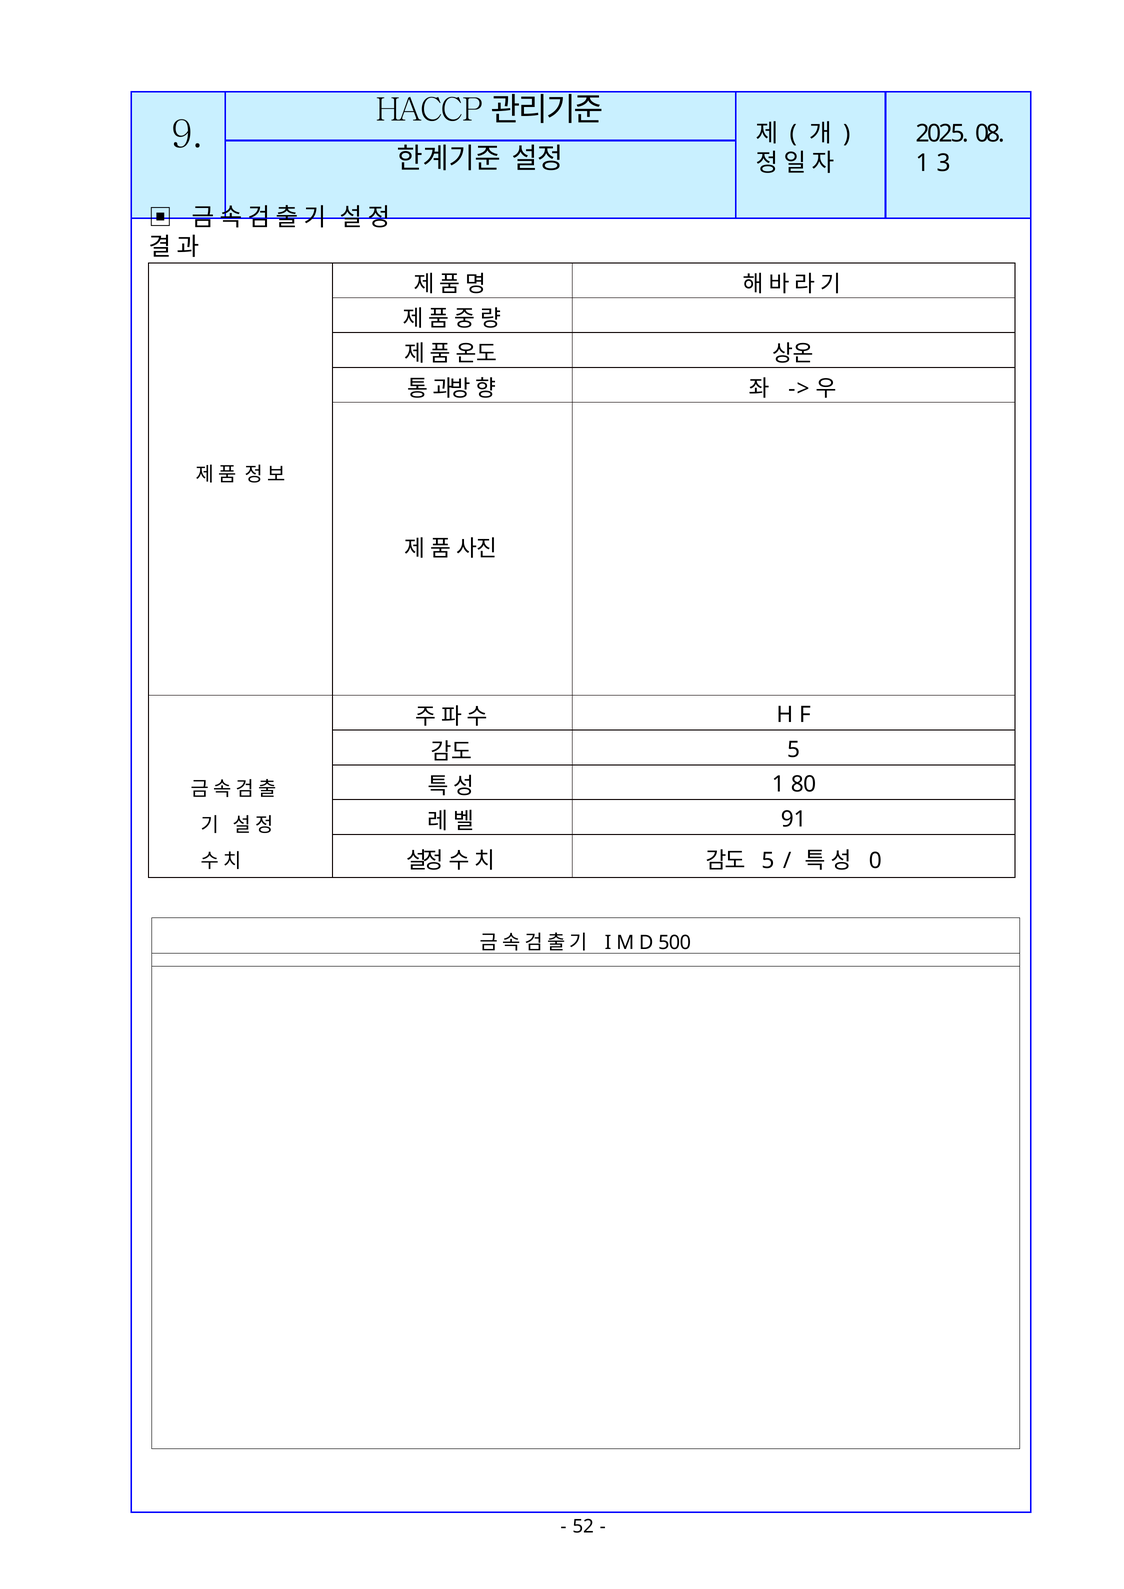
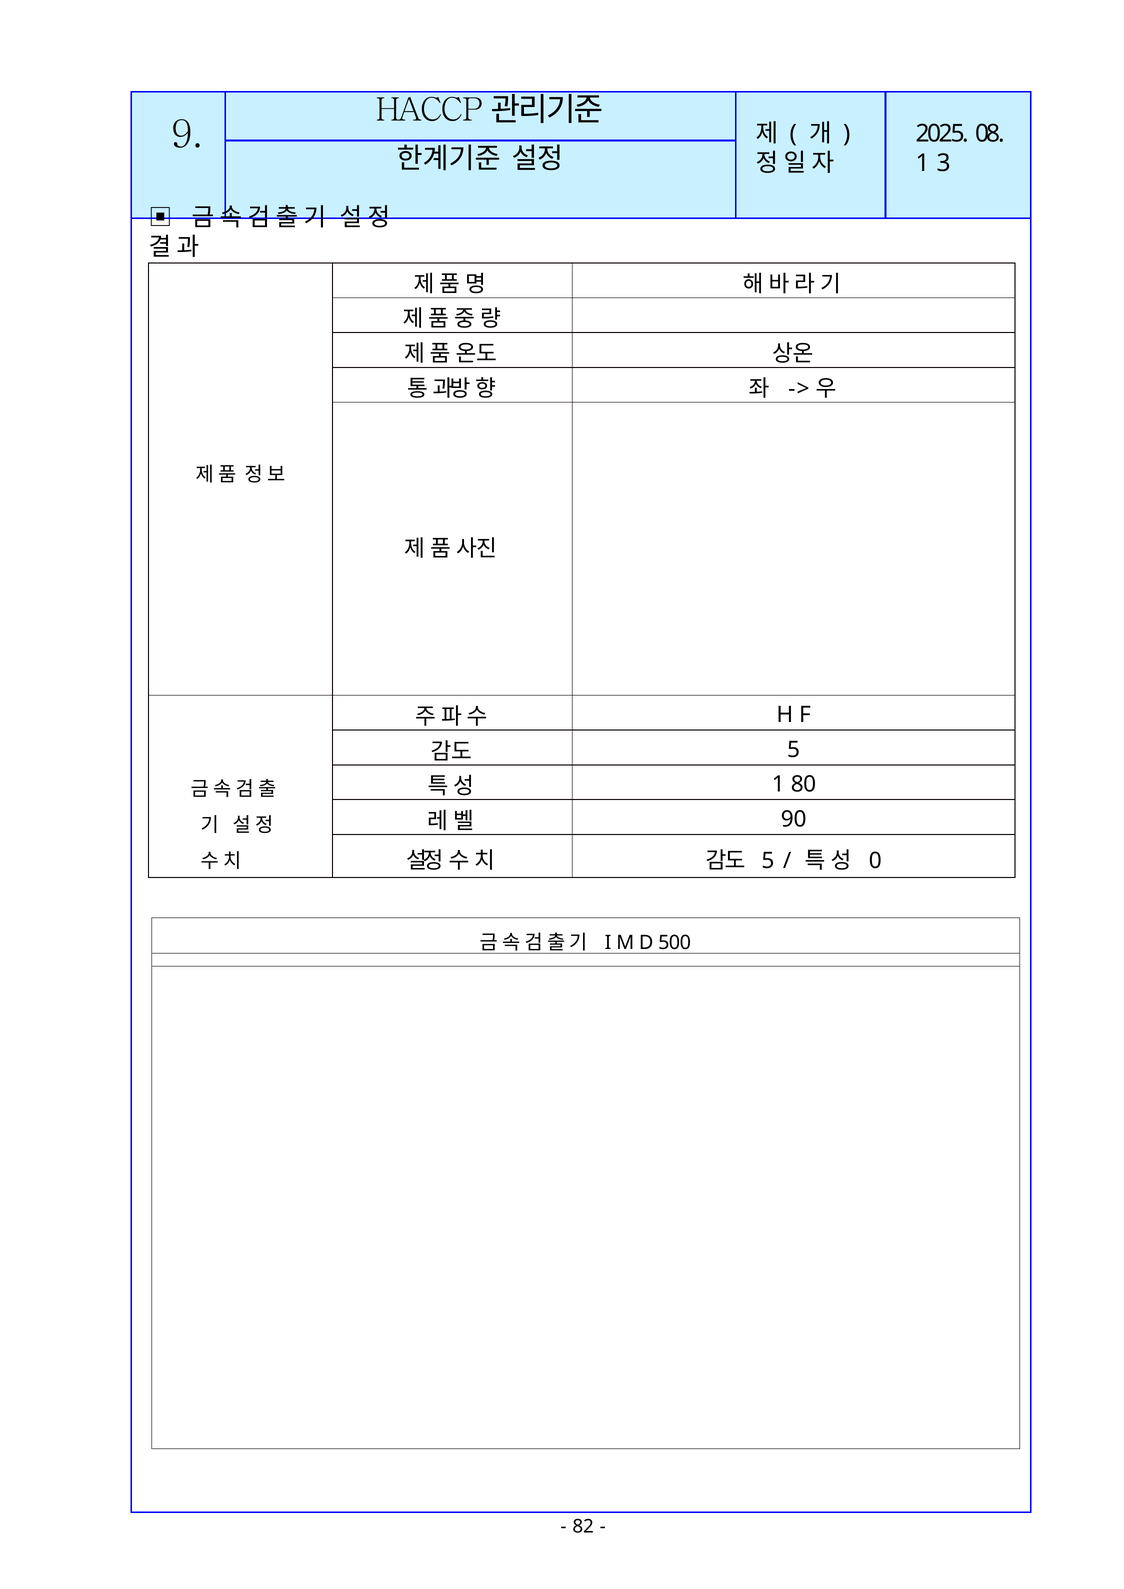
91: 91 -> 90 (794, 819)
52: 52 -> 82 (583, 1526)
